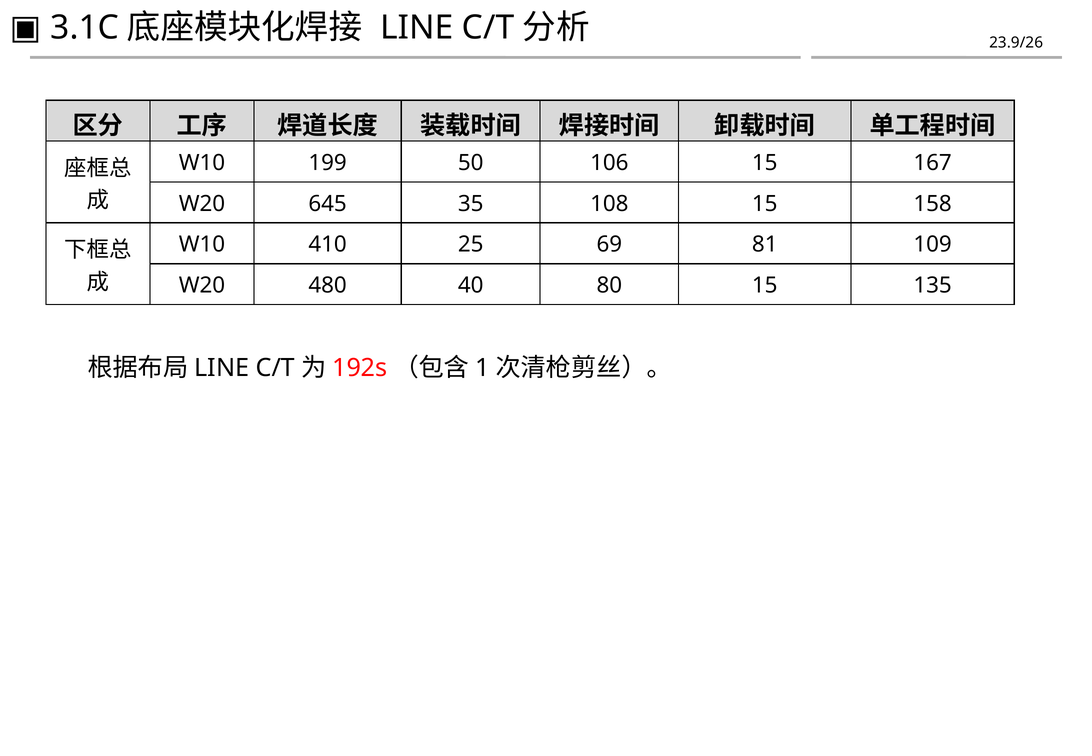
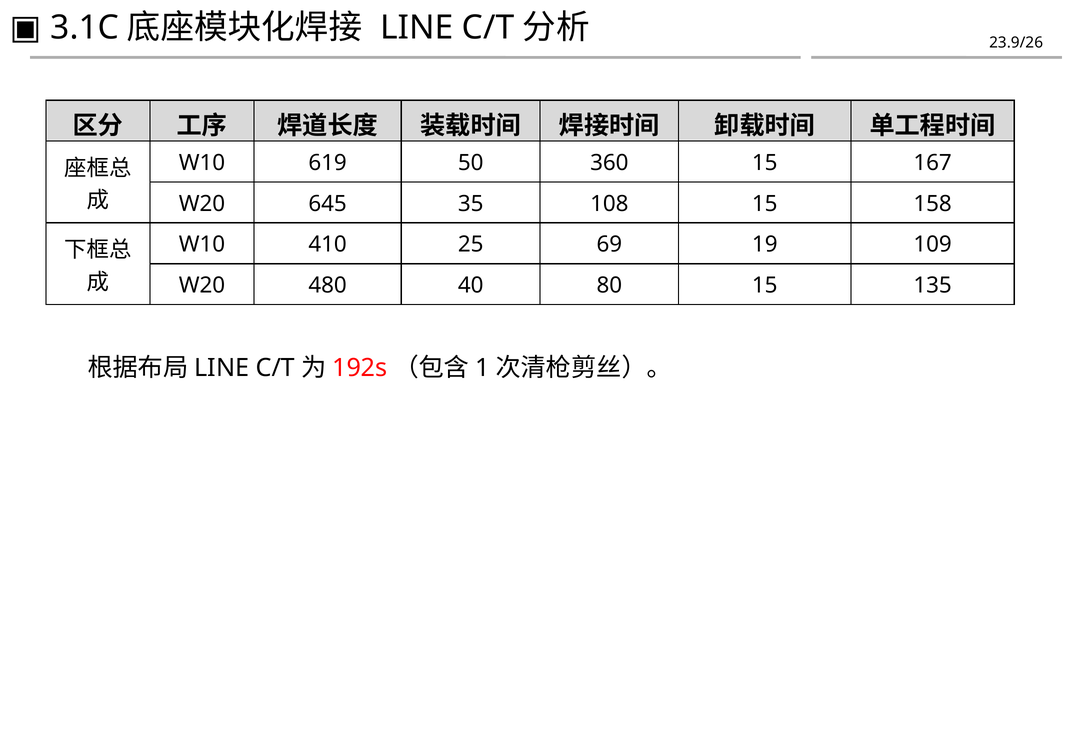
199: 199 -> 619 (328, 163)
106: 106 -> 360 (609, 163)
81: 81 -> 19 (765, 244)
